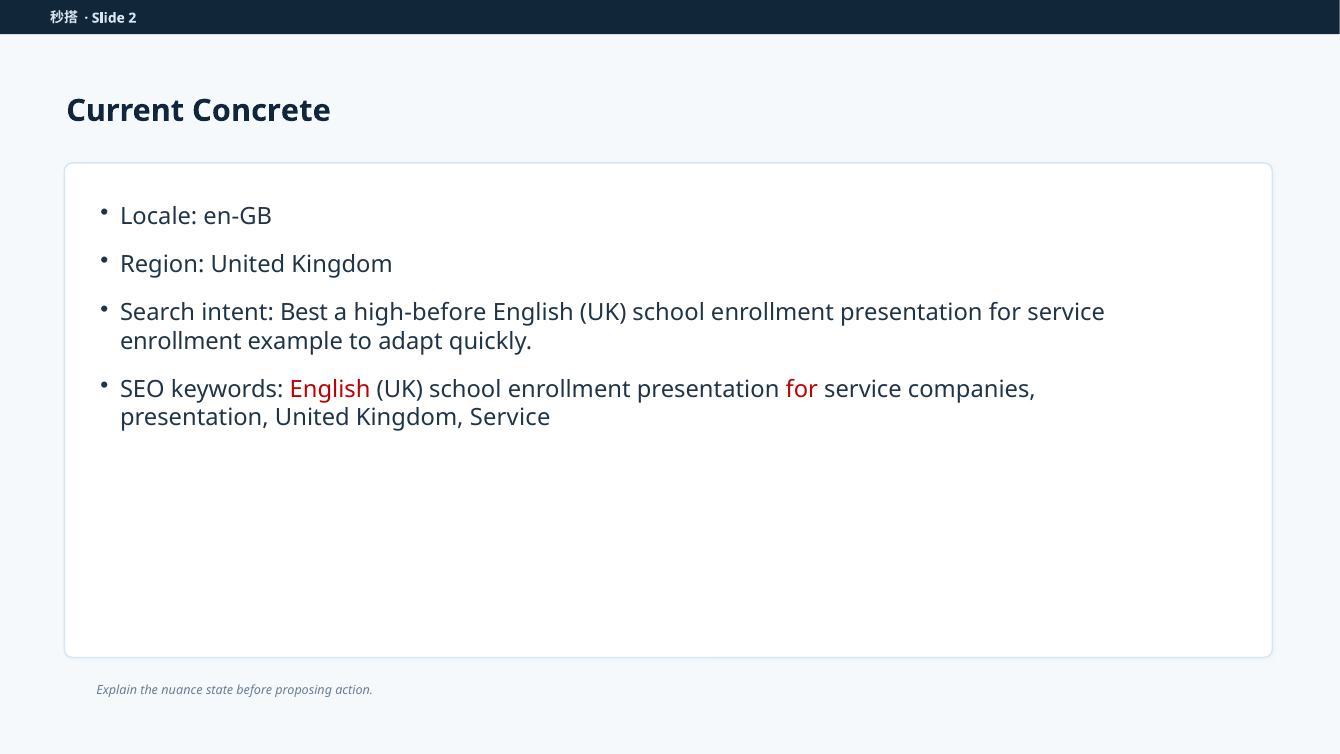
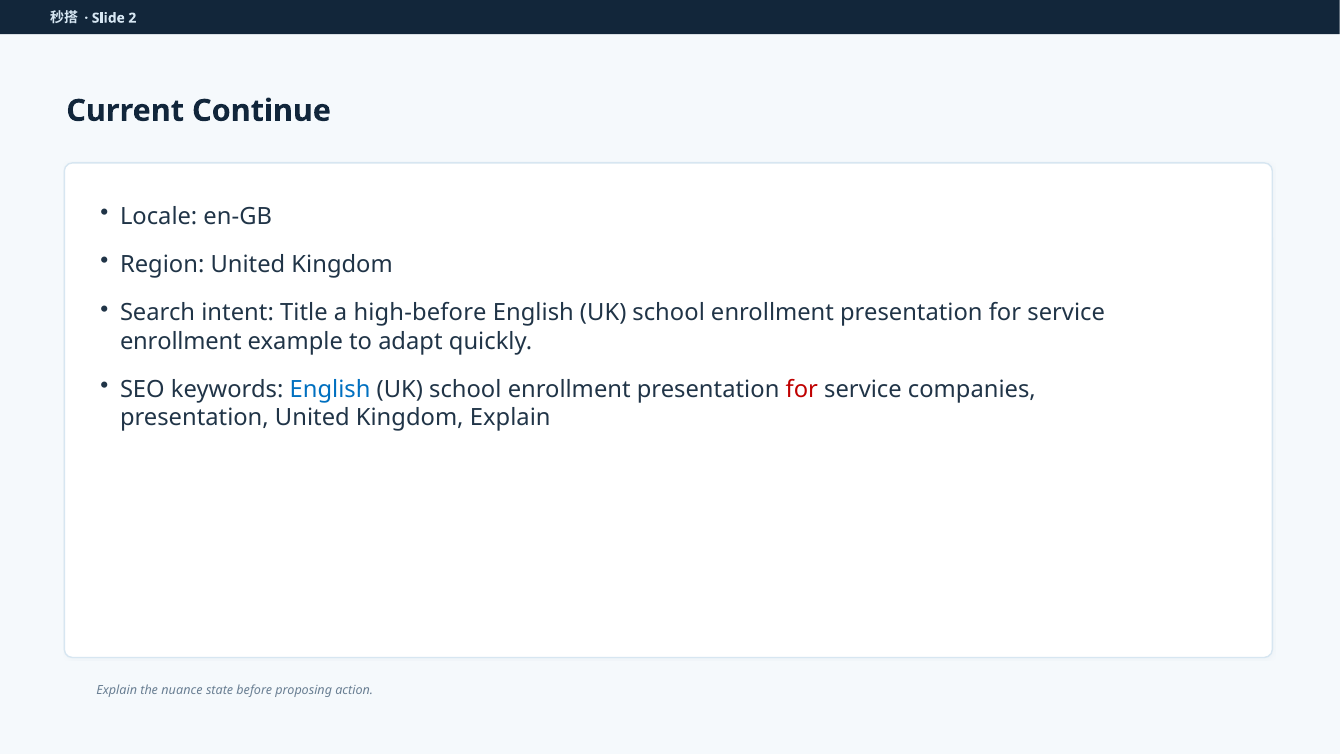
Concrete: Concrete -> Continue (262, 111)
Best: Best -> Title (304, 313)
English colour: red -> blue (330, 389)
Kingdom Service: Service -> Explain (510, 418)
